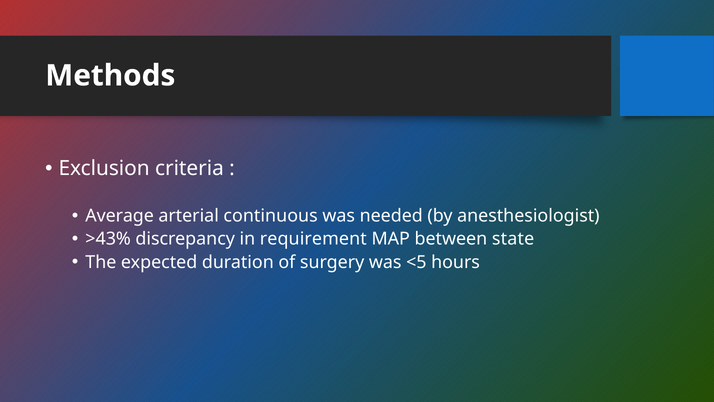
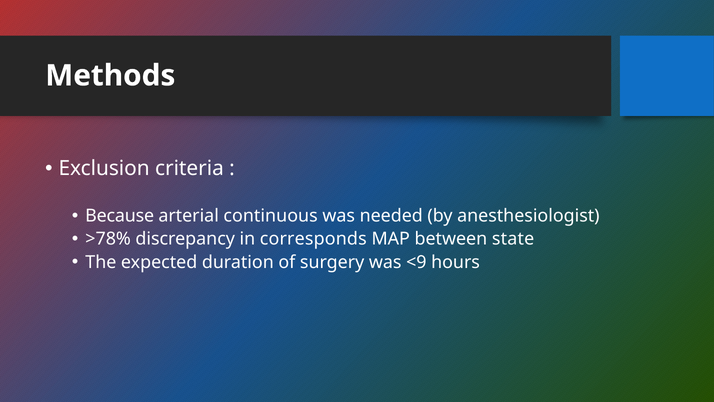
Average: Average -> Because (120, 216)
>43%: >43% -> >78% (108, 239)
requirement: requirement -> corresponds (313, 239)
<5: <5 -> <9 (416, 262)
